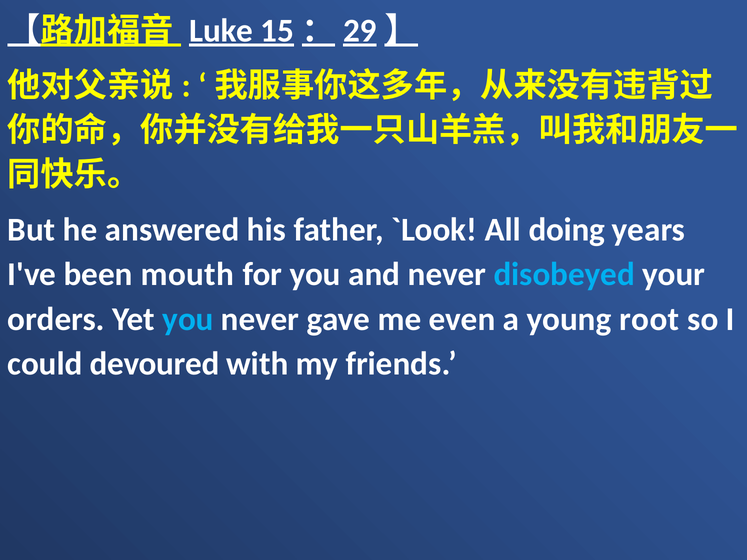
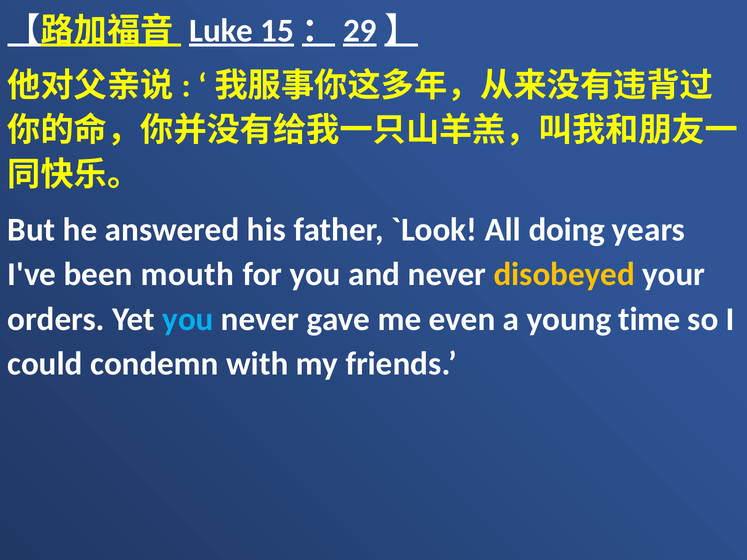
disobeyed colour: light blue -> yellow (564, 275)
root: root -> time (650, 319)
devoured: devoured -> condemn (154, 364)
